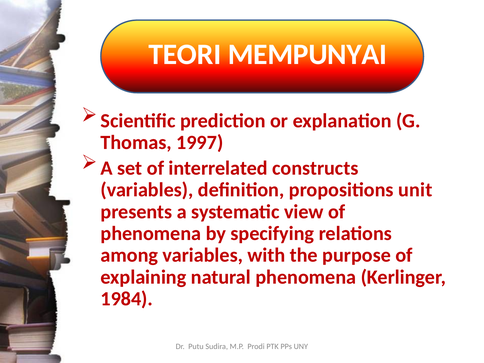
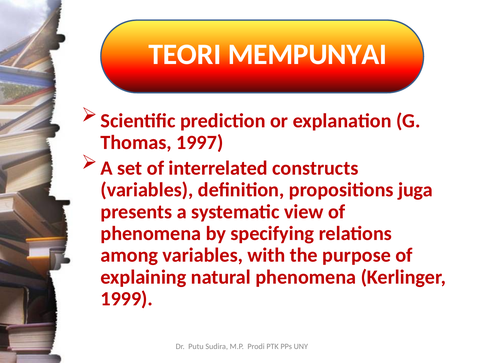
unit: unit -> juga (415, 190)
1984: 1984 -> 1999 (127, 299)
